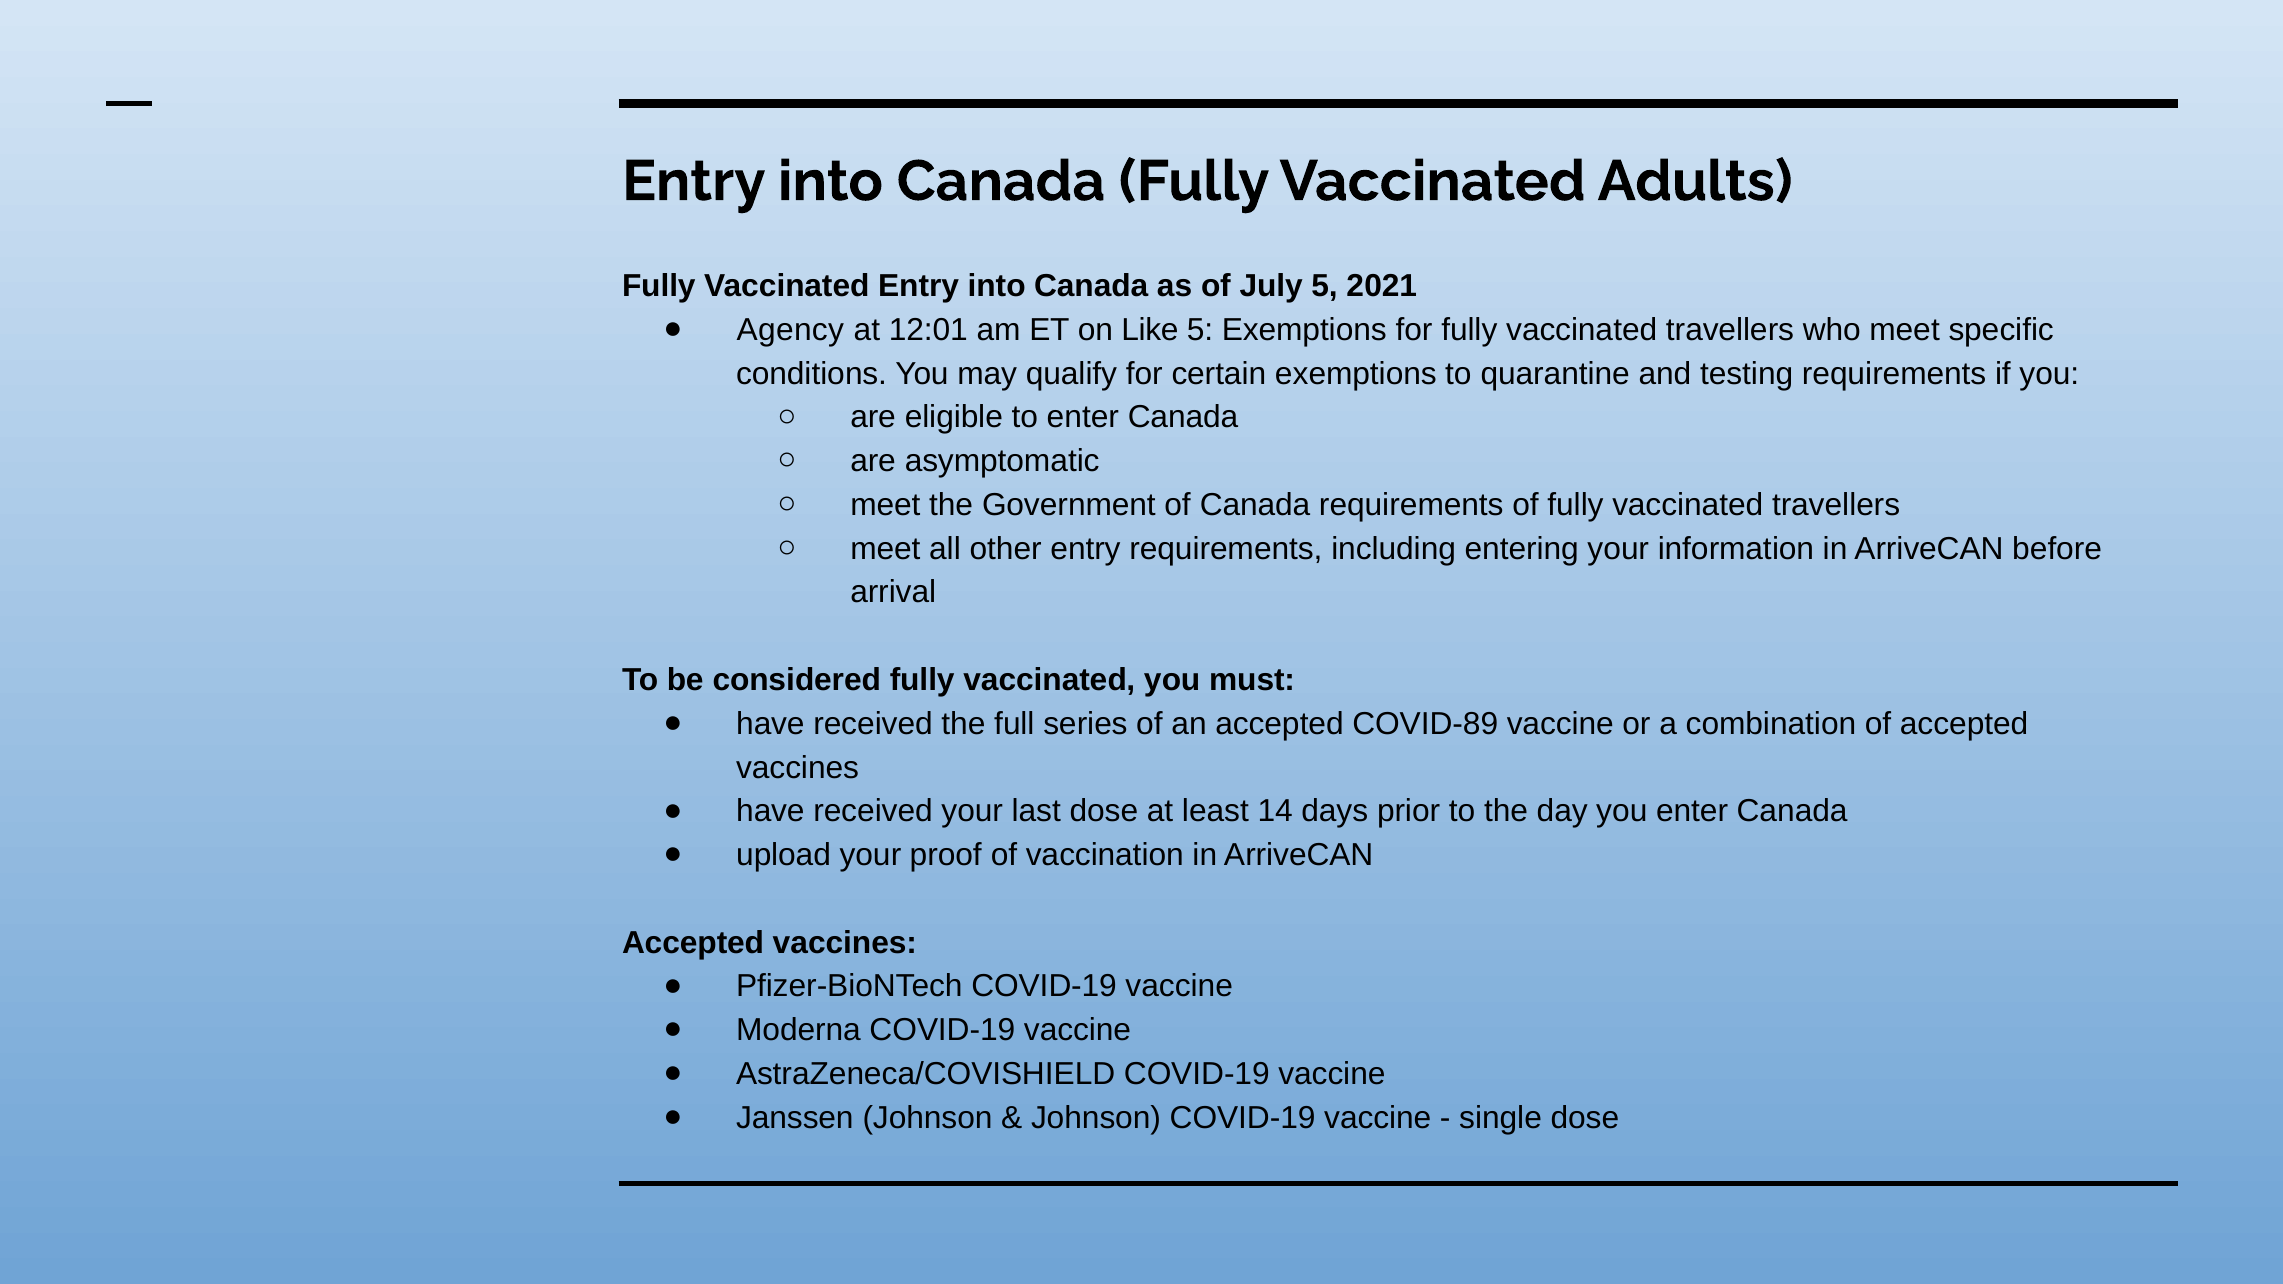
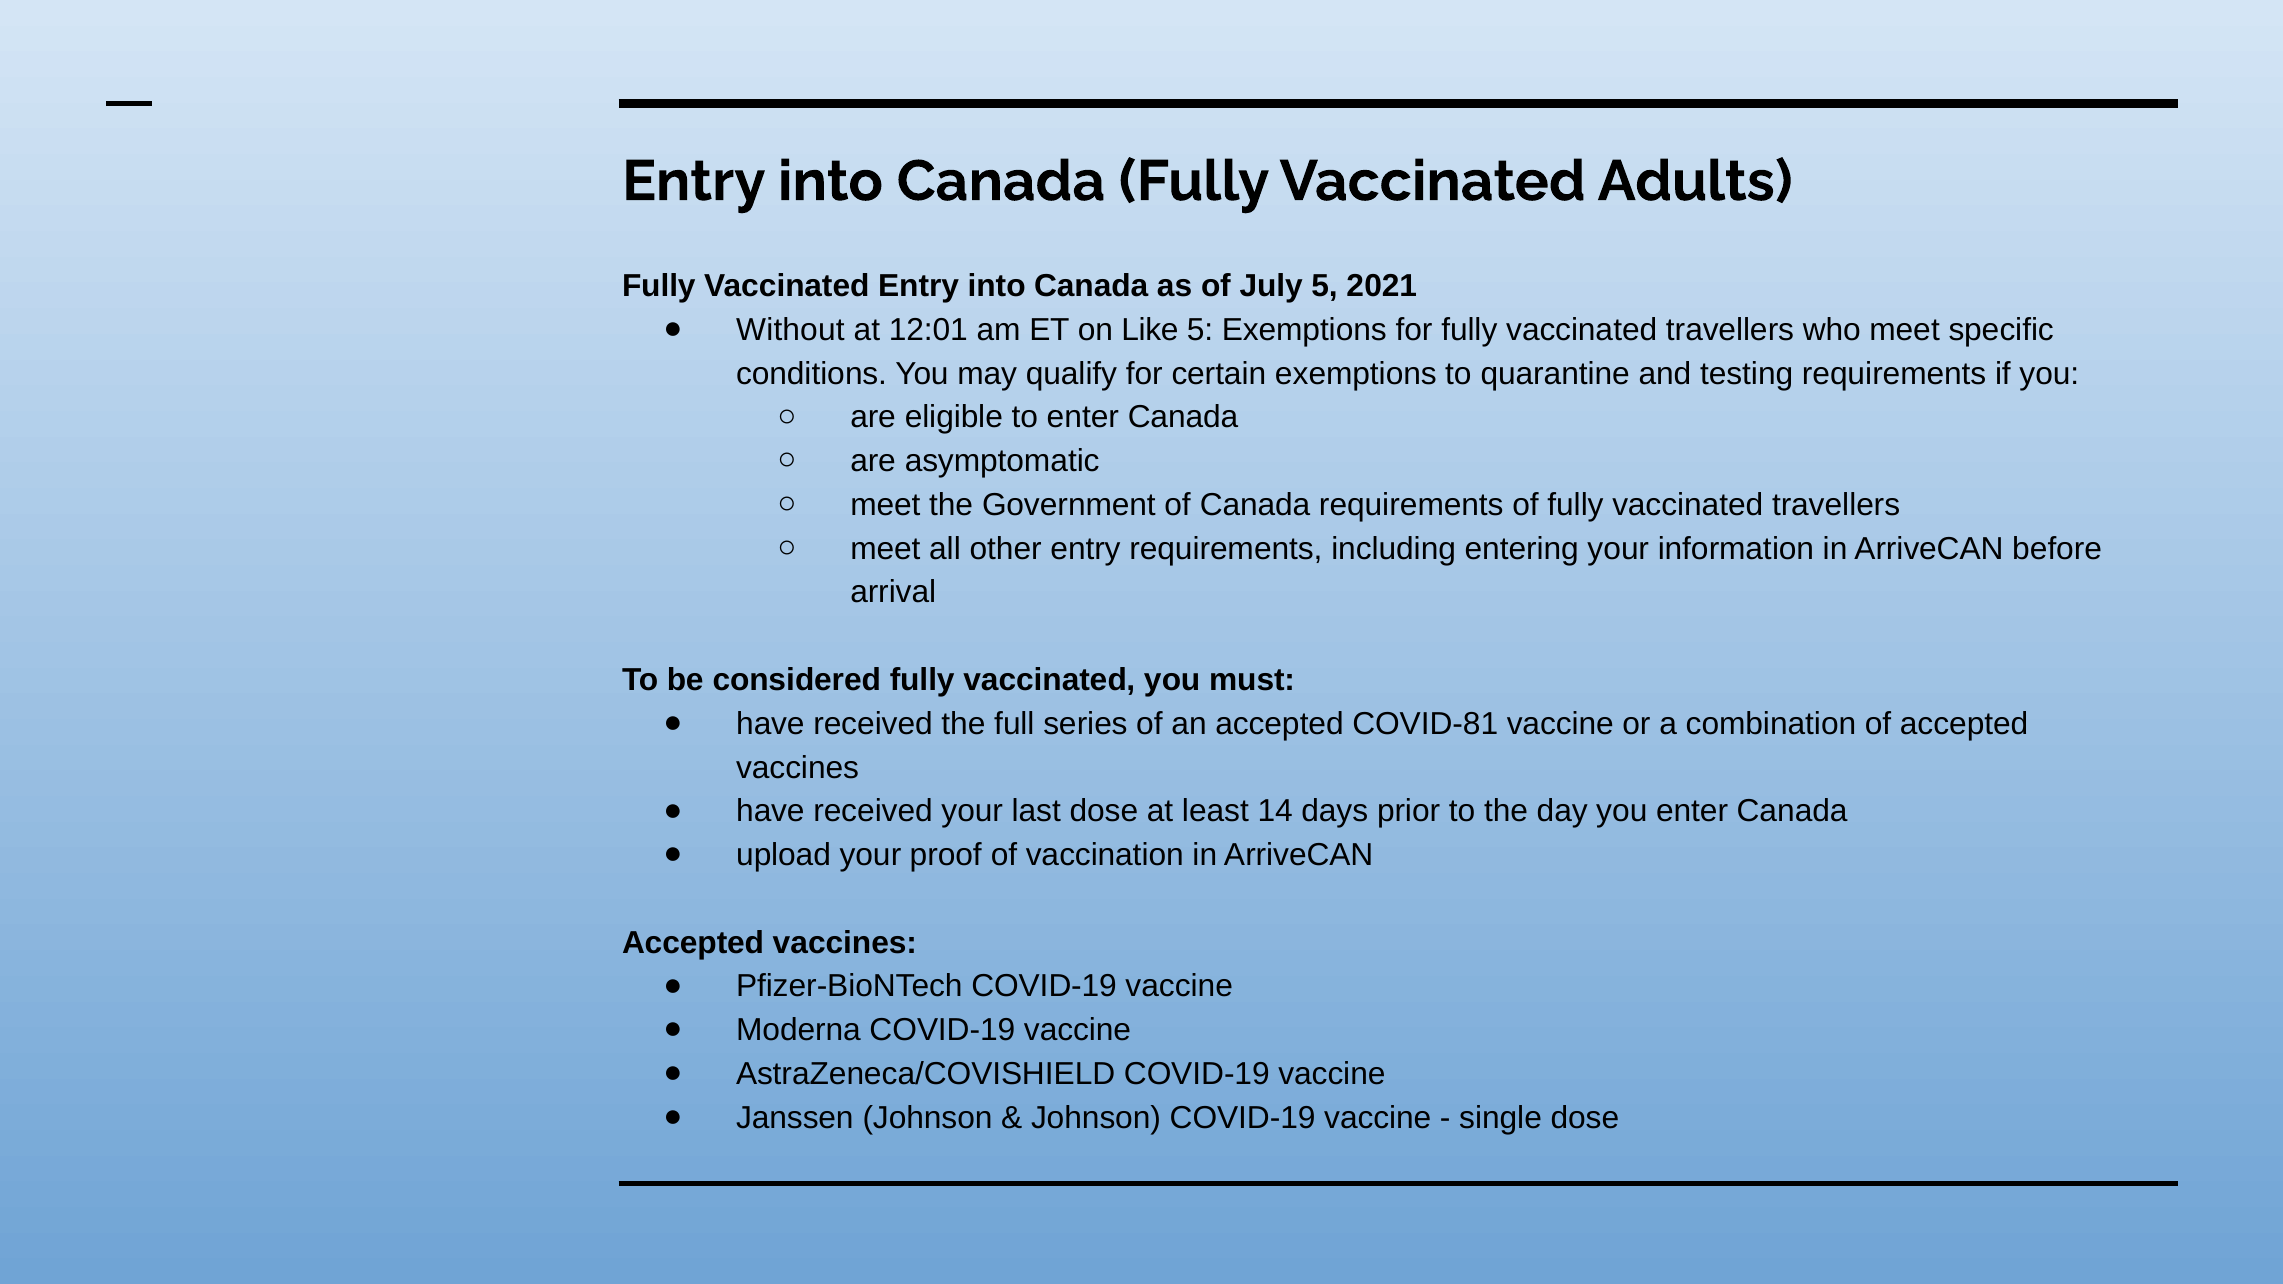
Agency: Agency -> Without (790, 330)
COVID-89: COVID-89 -> COVID-81 (1425, 724)
